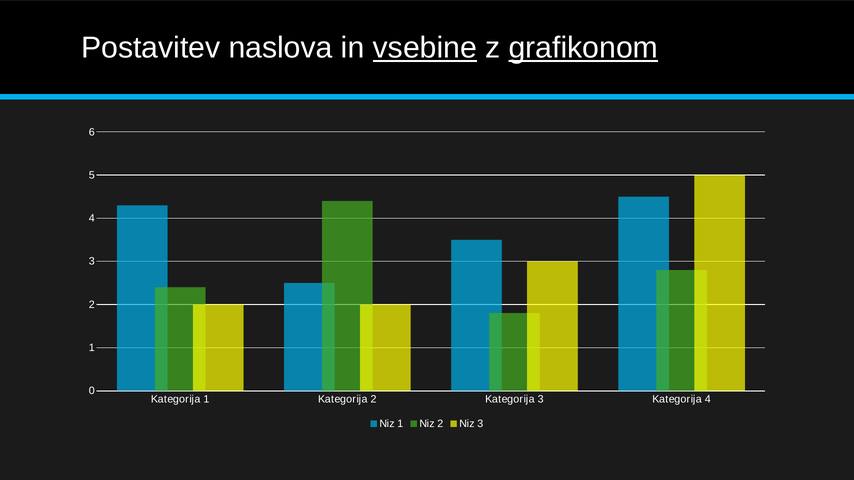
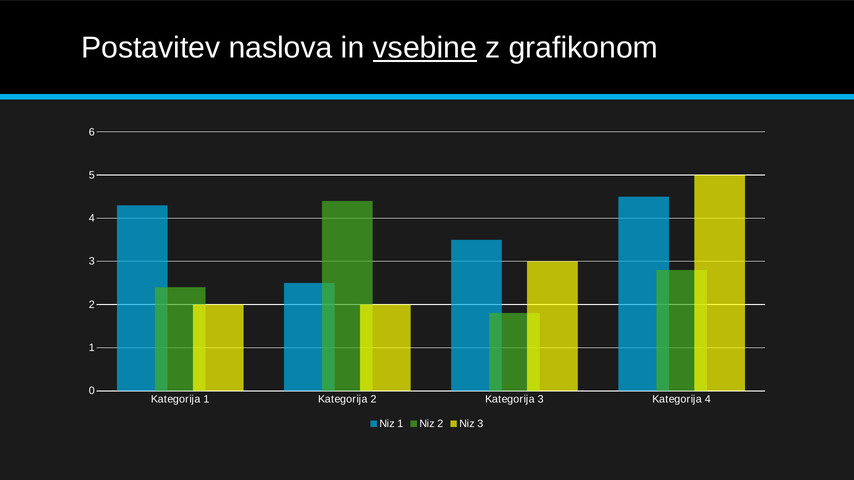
grafikonom underline: present -> none (583, 48)
